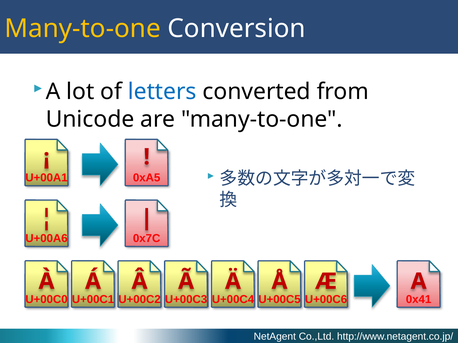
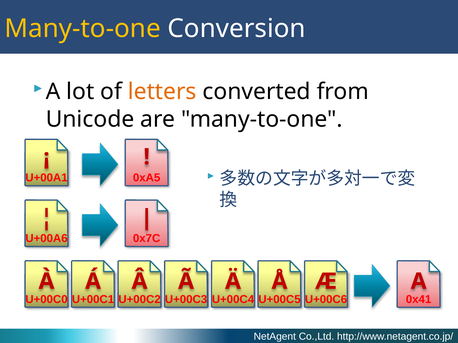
letters colour: blue -> orange (162, 92)
